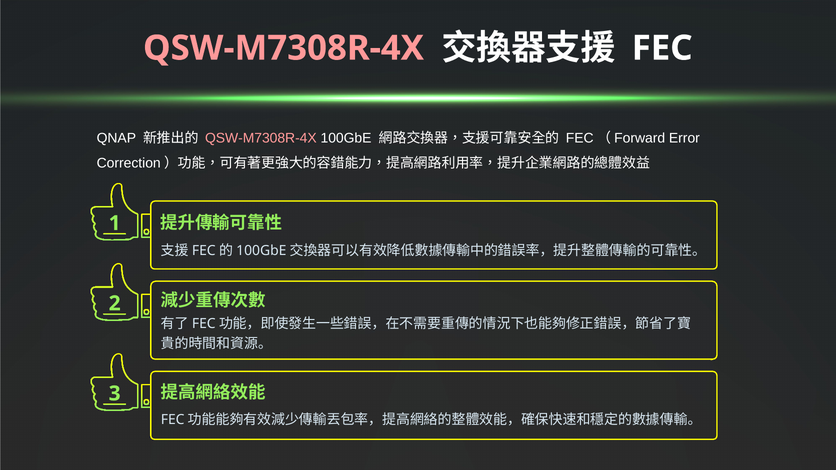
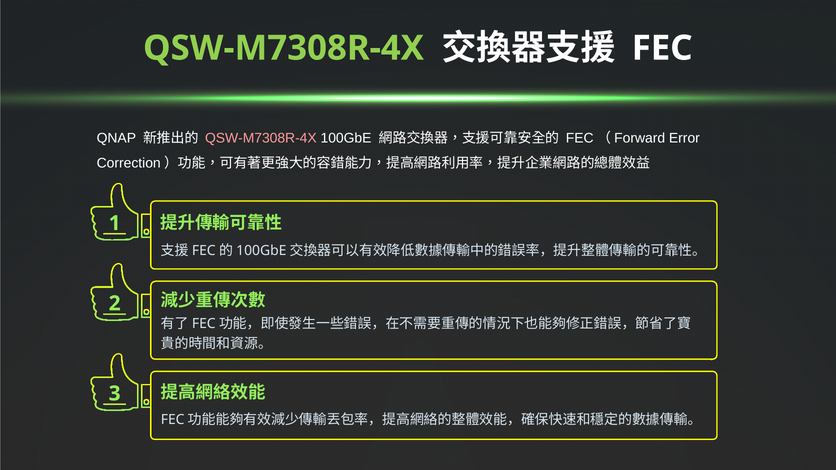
QSW-M7308R-4X colour: pink -> light green (284, 48)
